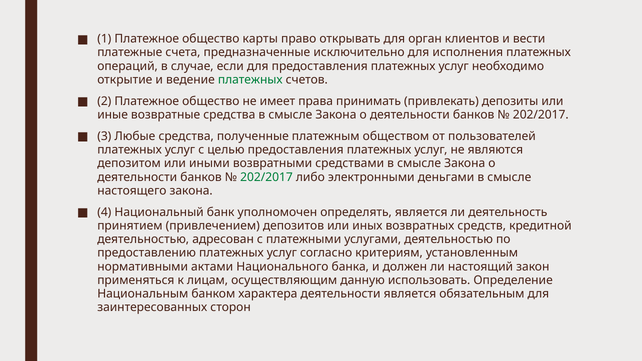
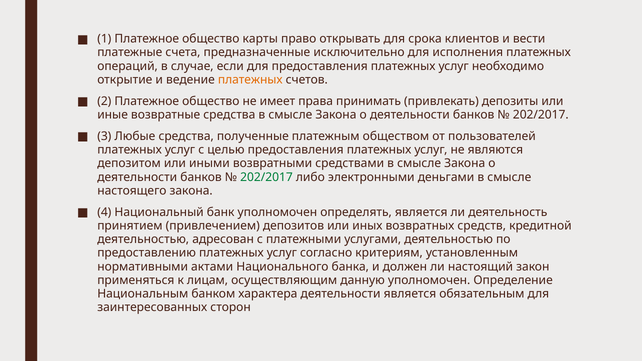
орган: орган -> срока (425, 39)
платежных colour: green -> orange (250, 80)
данную использовать: использовать -> уполномочен (429, 280)
